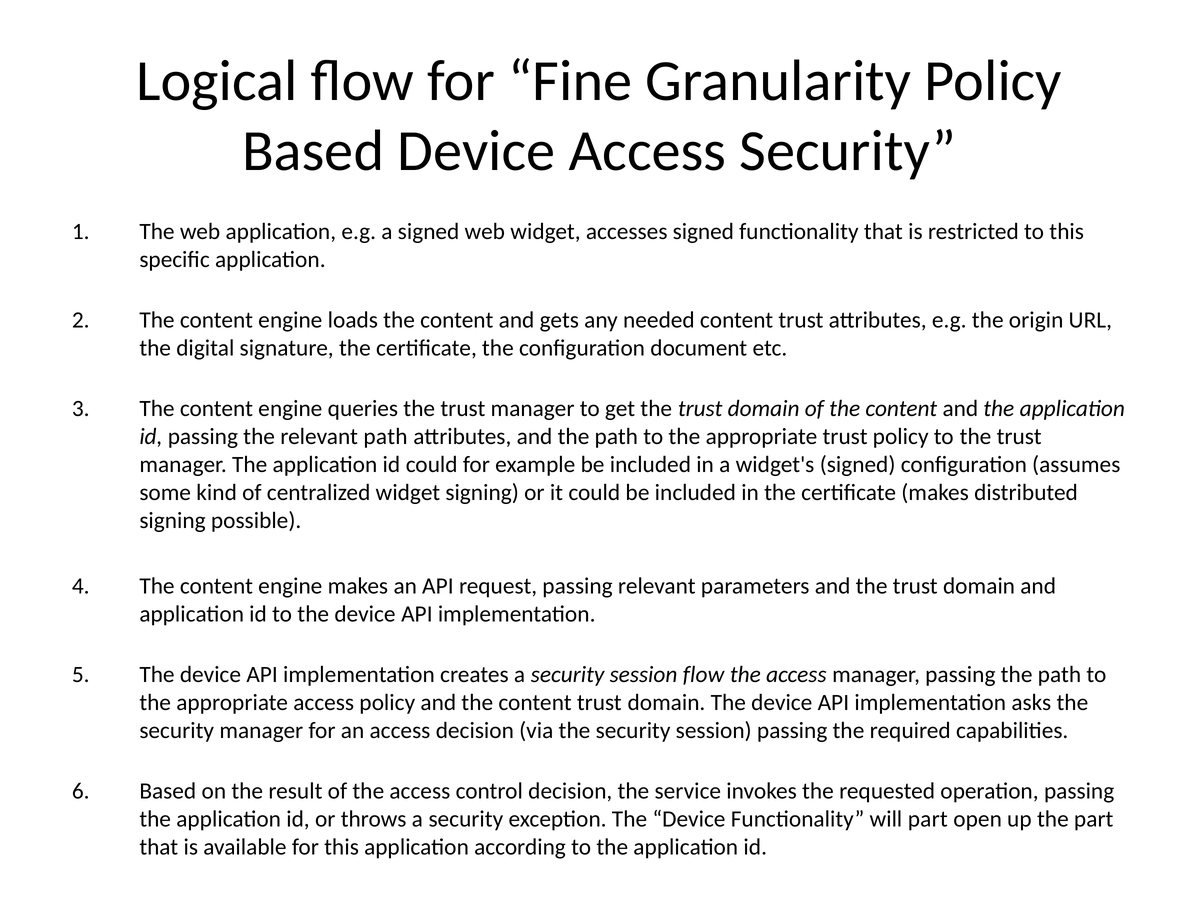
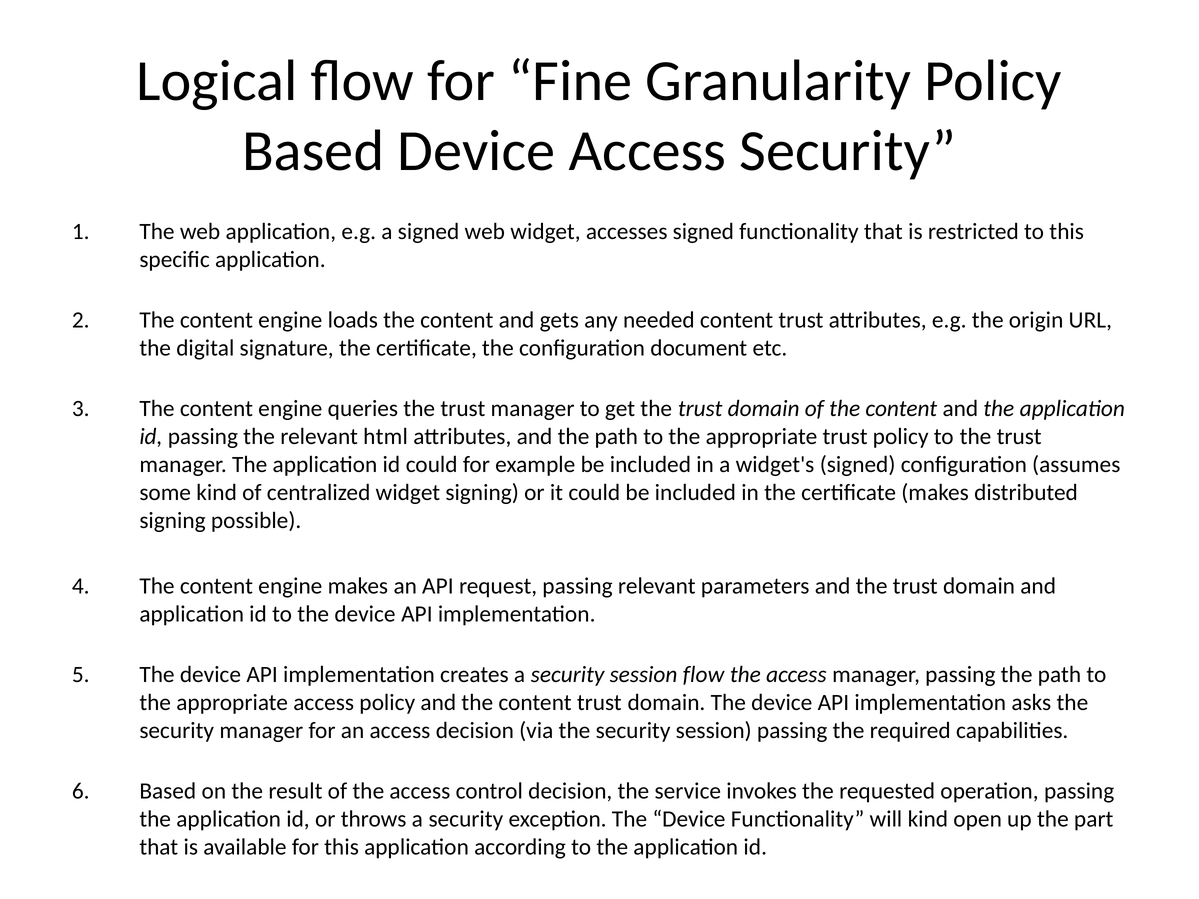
relevant path: path -> html (386, 437)
will part: part -> kind (928, 819)
